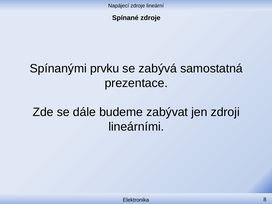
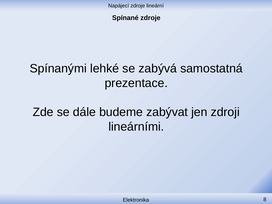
prvku: prvku -> lehké (105, 69)
